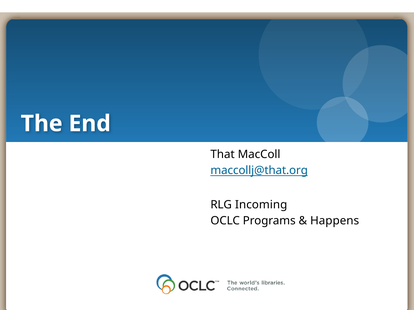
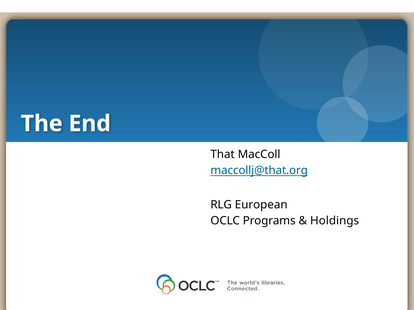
Incoming: Incoming -> European (261, 205)
Happens: Happens -> Holdings (335, 221)
